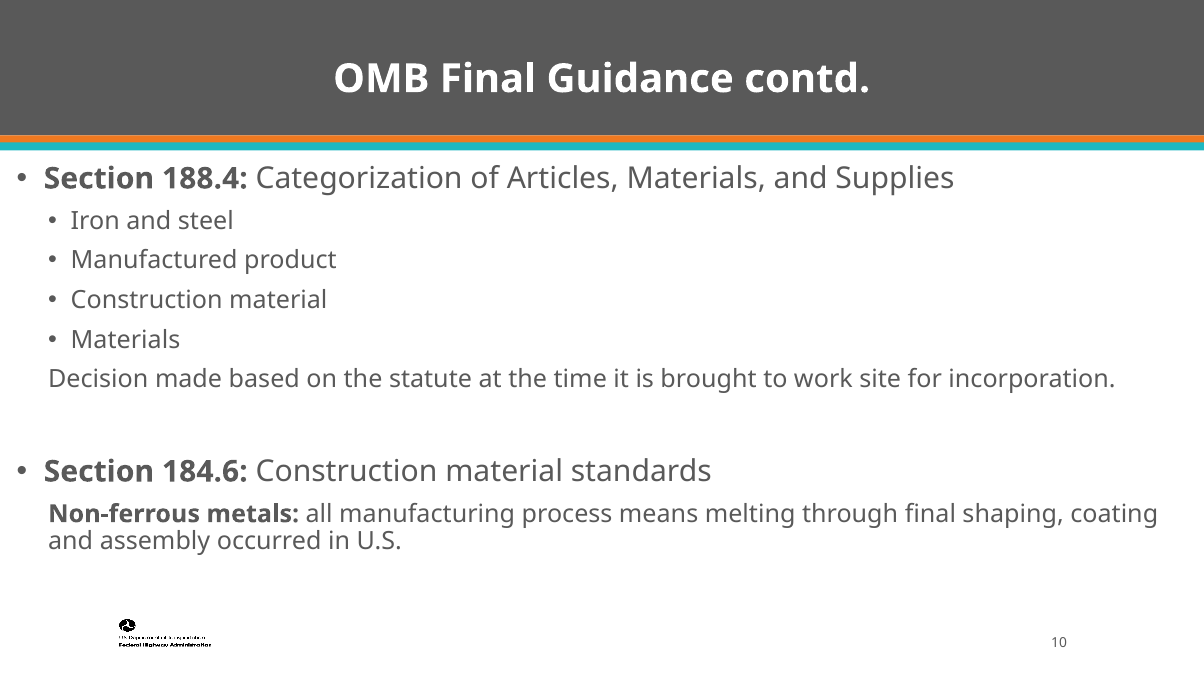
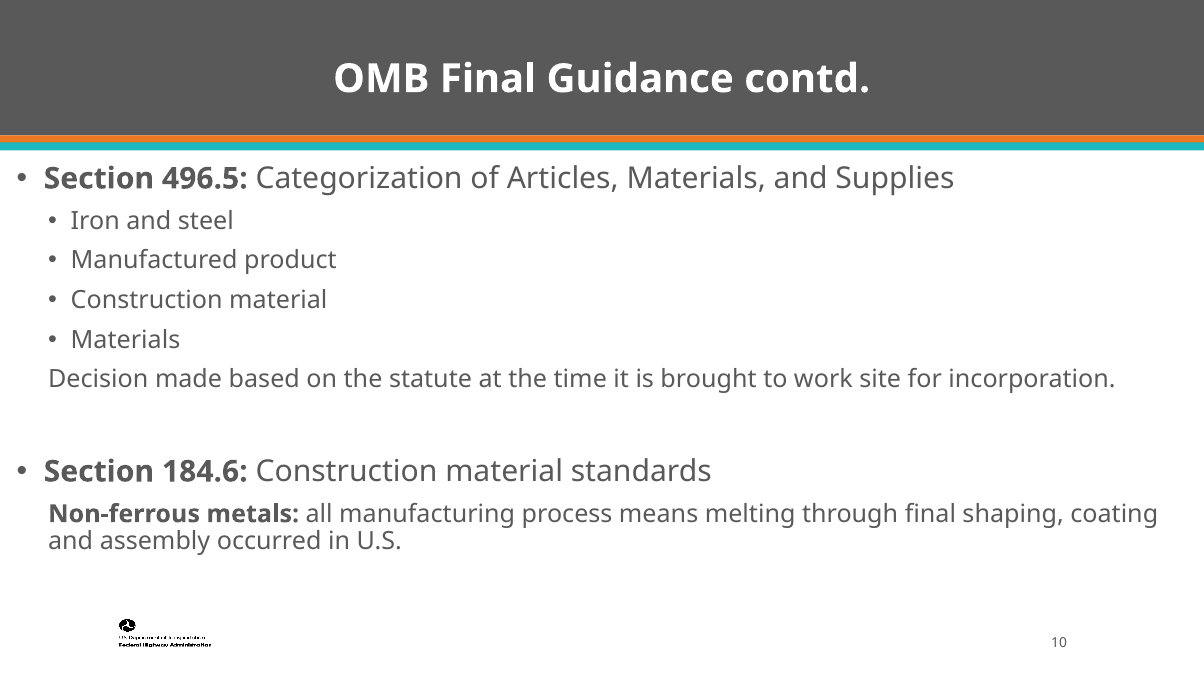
188.4: 188.4 -> 496.5 (205, 179)
